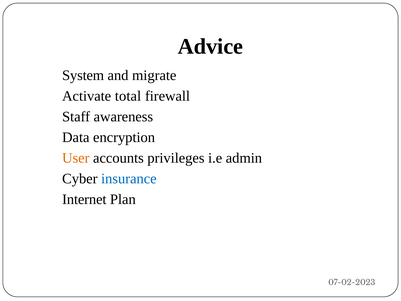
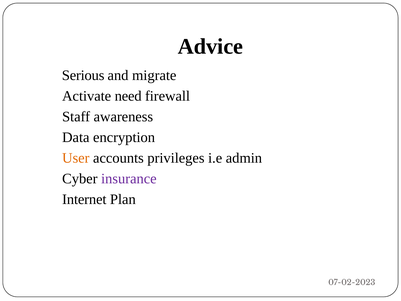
System: System -> Serious (83, 75)
total: total -> need (128, 96)
insurance colour: blue -> purple (129, 178)
